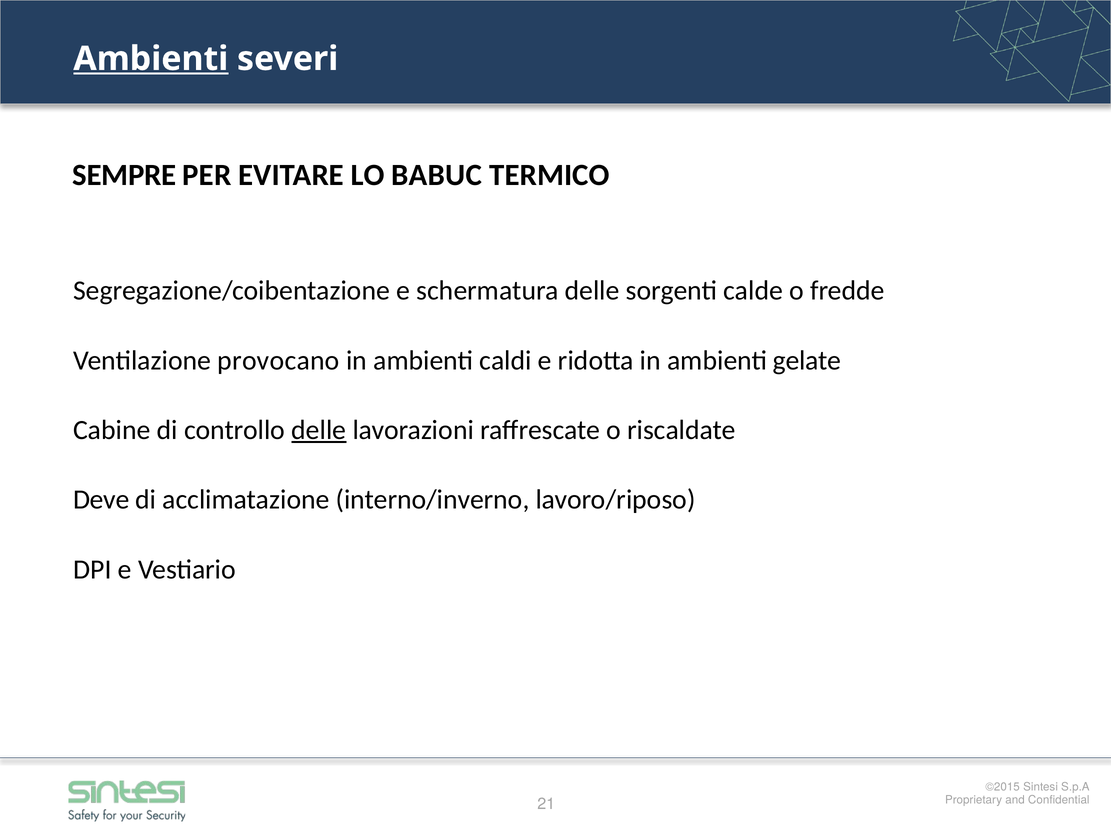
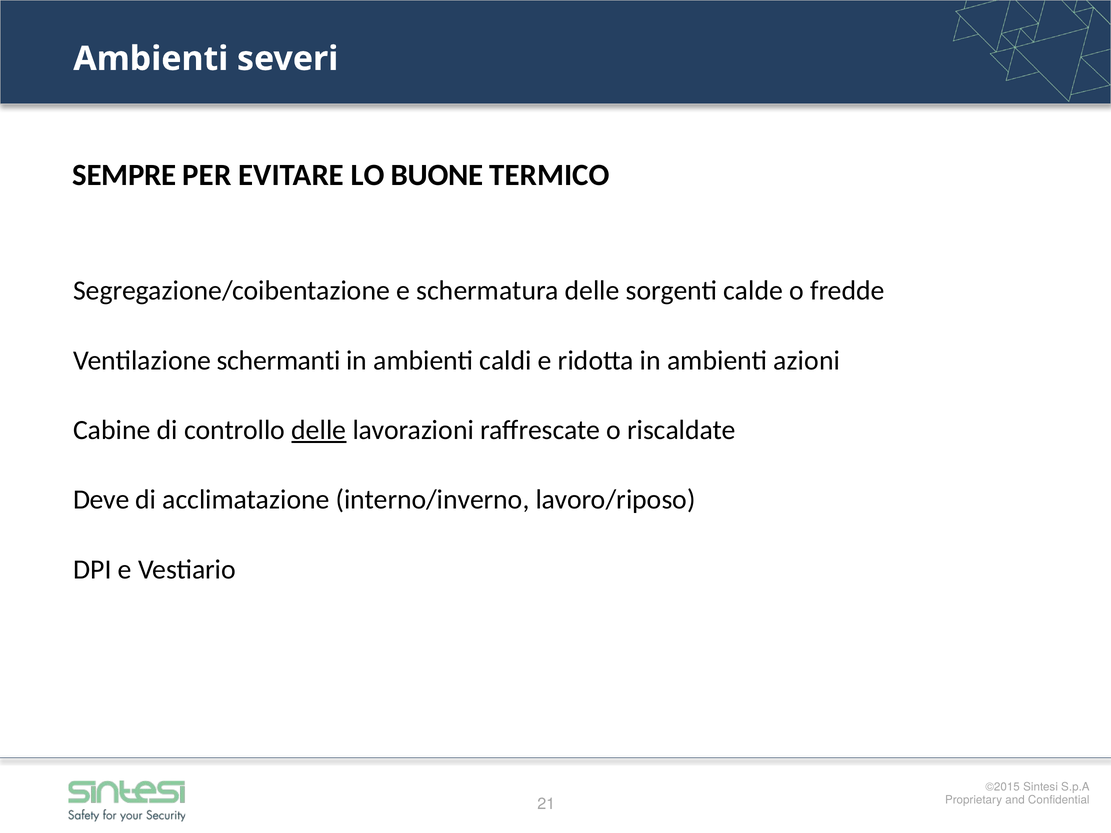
Ambienti underline: present -> none (151, 59)
BABUC: BABUC -> BUONE (437, 175)
provocano: provocano -> schermanti (279, 361)
gelate: gelate -> azioni (807, 361)
